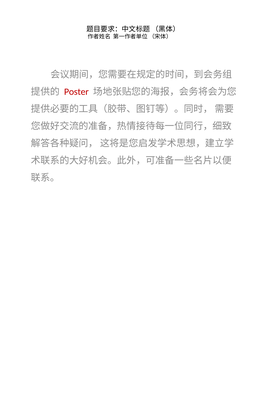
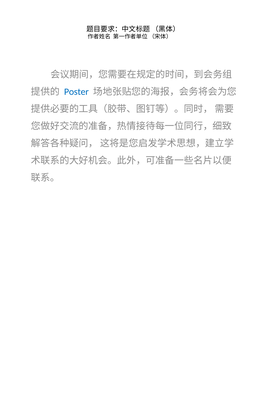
Poster colour: red -> blue (76, 92)
